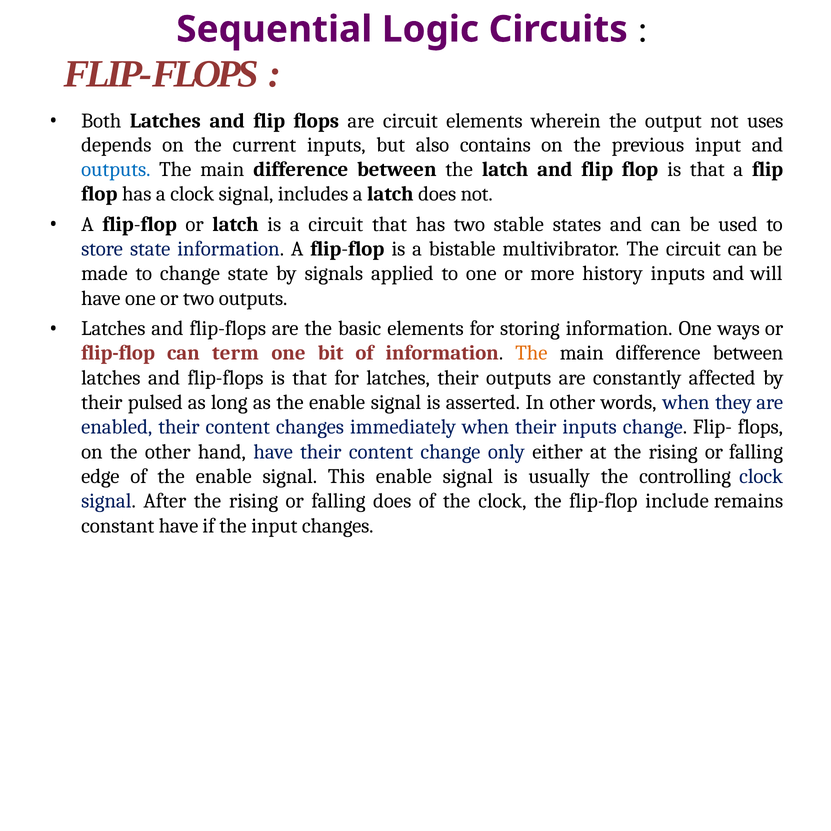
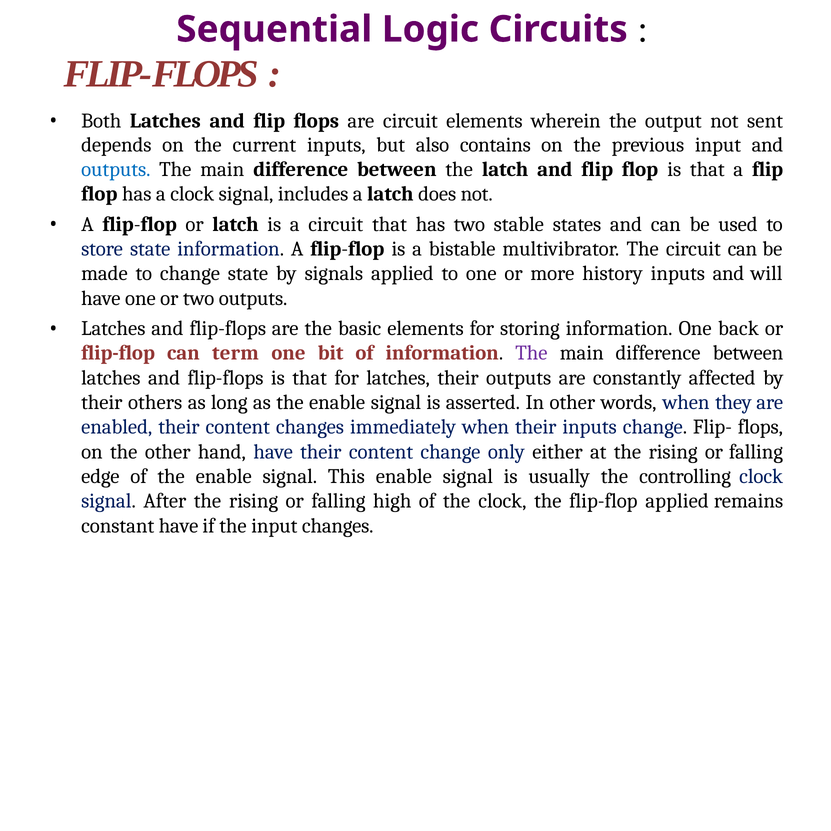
uses: uses -> sent (765, 121)
ways: ways -> back (738, 328)
The colour: orange -> purple (531, 353)
pulsed: pulsed -> others (155, 402)
falling does: does -> high (392, 501)
flip-flop include: include -> applied (677, 501)
